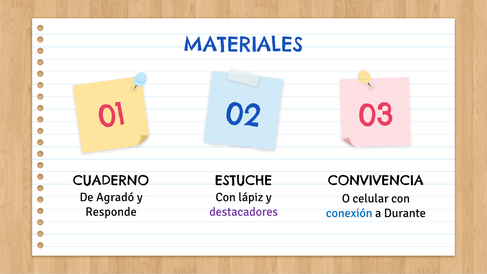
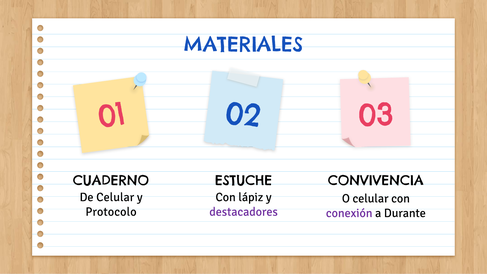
De Agradó: Agradó -> Celular (115, 197)
Responde: Responde -> Protocolo (111, 212)
conexión colour: blue -> purple (349, 213)
